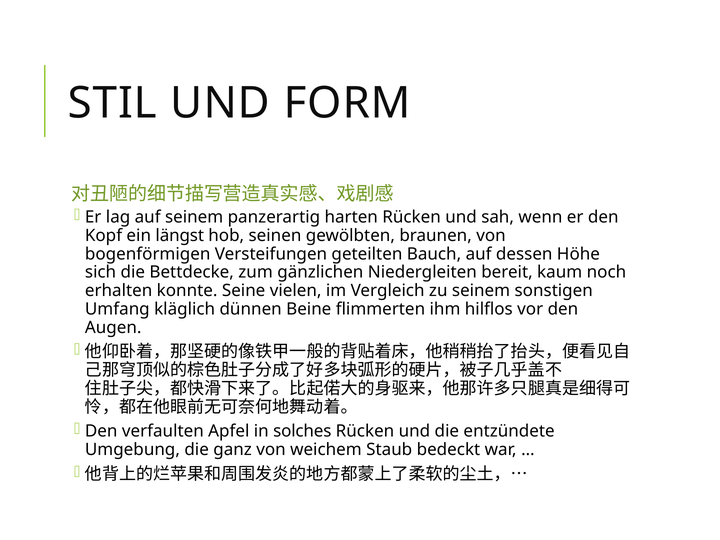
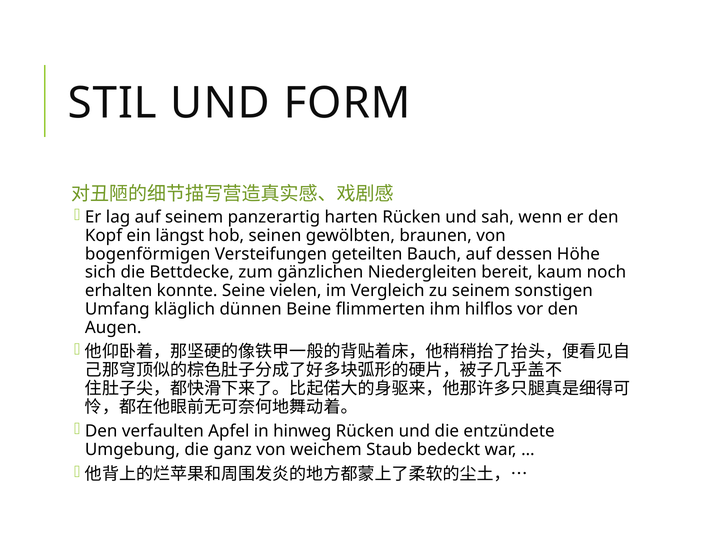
solches: solches -> hinweg (302, 431)
